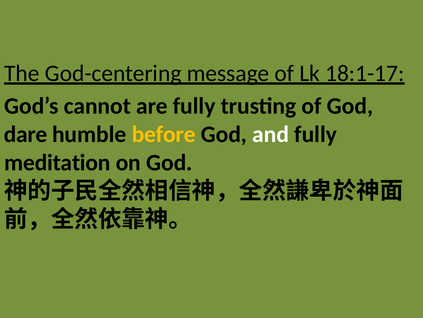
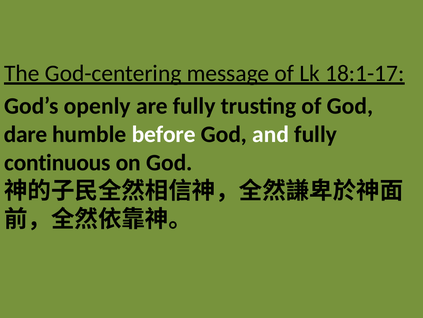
cannot: cannot -> openly (97, 106)
before colour: yellow -> white (164, 134)
meditation: meditation -> continuous (57, 162)
